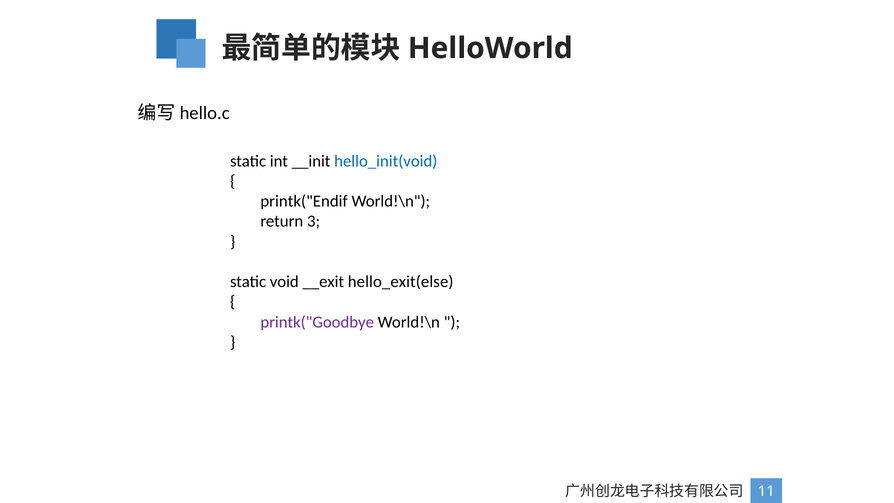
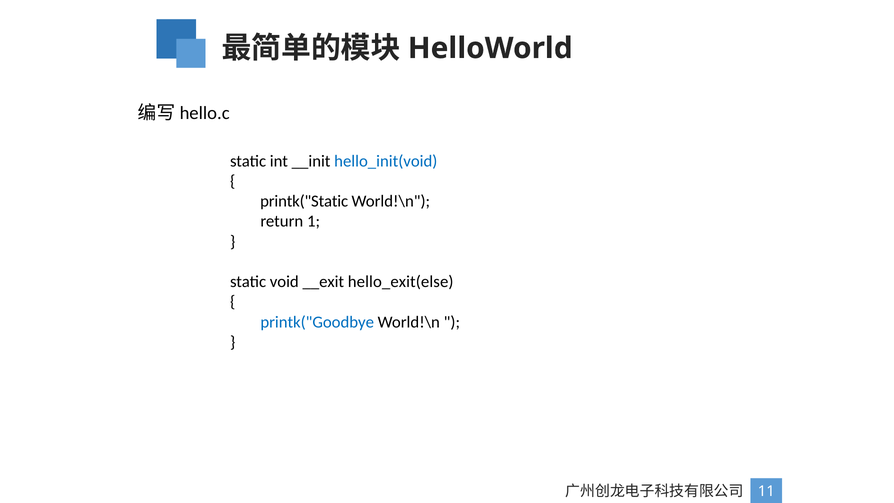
printk("Endif: printk("Endif -> printk("Static (304, 201)
3: 3 -> 1 (314, 221)
printk("Goodbye colour: purple -> blue (317, 322)
